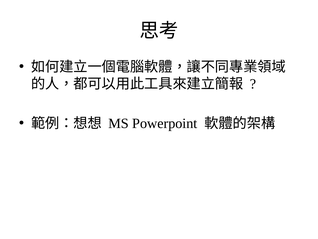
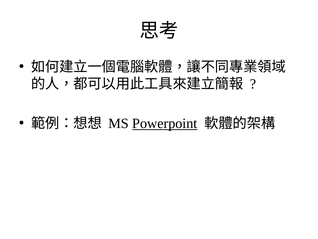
Powerpoint underline: none -> present (165, 123)
